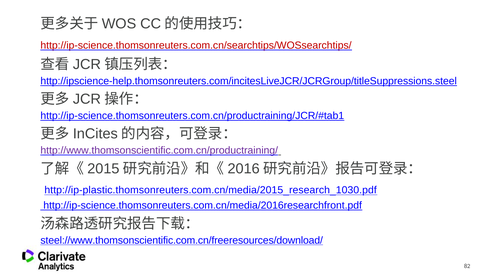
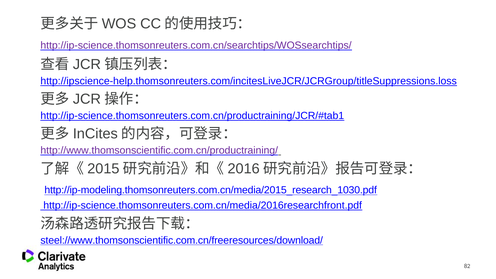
http://ip-science.thomsonreuters.com.cn/searchtips/WOSsearchtips/ colour: red -> purple (196, 46)
http://ipscience-help.thomsonreuters.com/incitesLiveJCR/JCRGroup/titleSuppressions.steel: http://ipscience-help.thomsonreuters.com/incitesLiveJCR/JCRGroup/titleSuppressions.steel -> http://ipscience-help.thomsonreuters.com/incitesLiveJCR/JCRGroup/titleSuppressions.loss (249, 81)
http://ip-plastic.thomsonreuters.com.cn/media/2015_research_1030.pdf: http://ip-plastic.thomsonreuters.com.cn/media/2015_research_1030.pdf -> http://ip-modeling.thomsonreuters.com.cn/media/2015_research_1030.pdf (211, 190)
